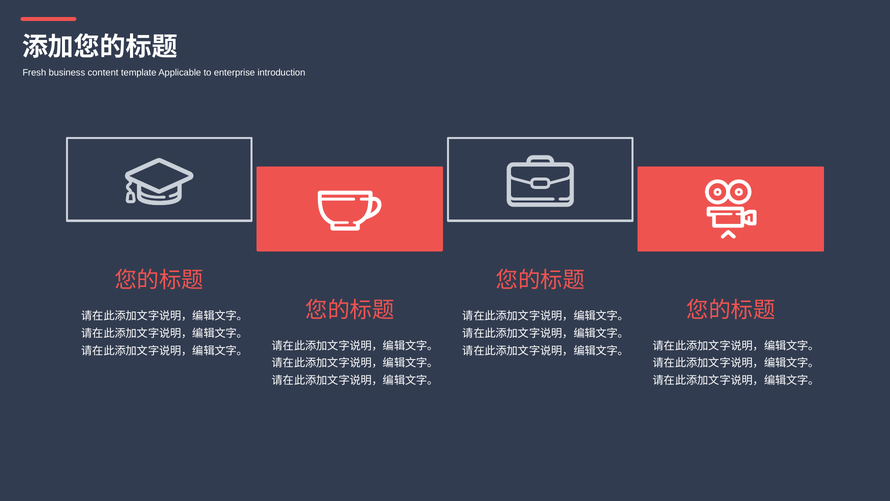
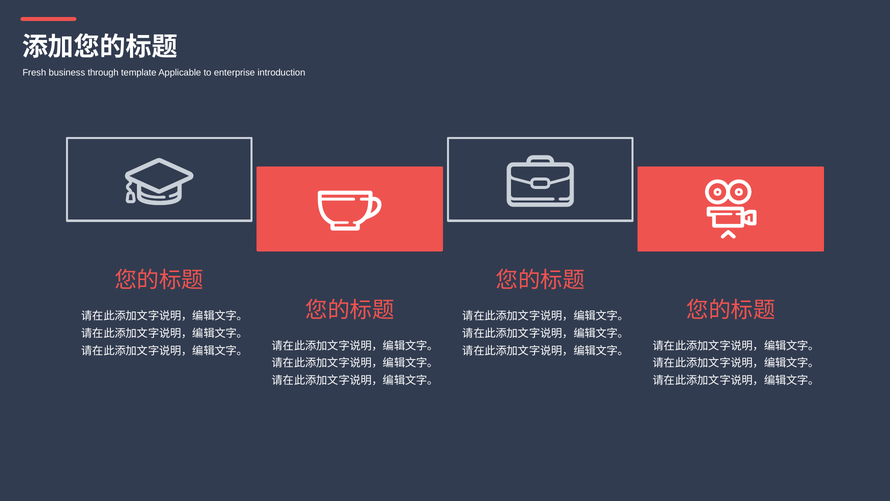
content: content -> through (103, 73)
